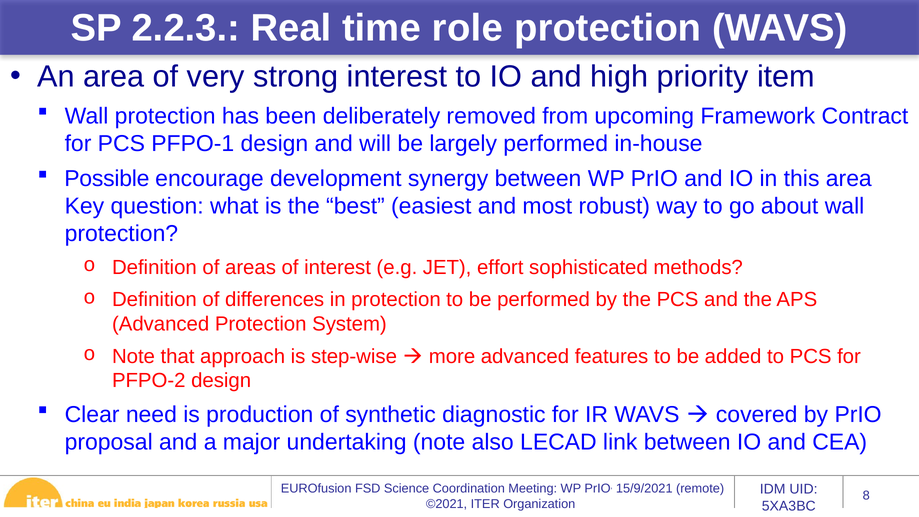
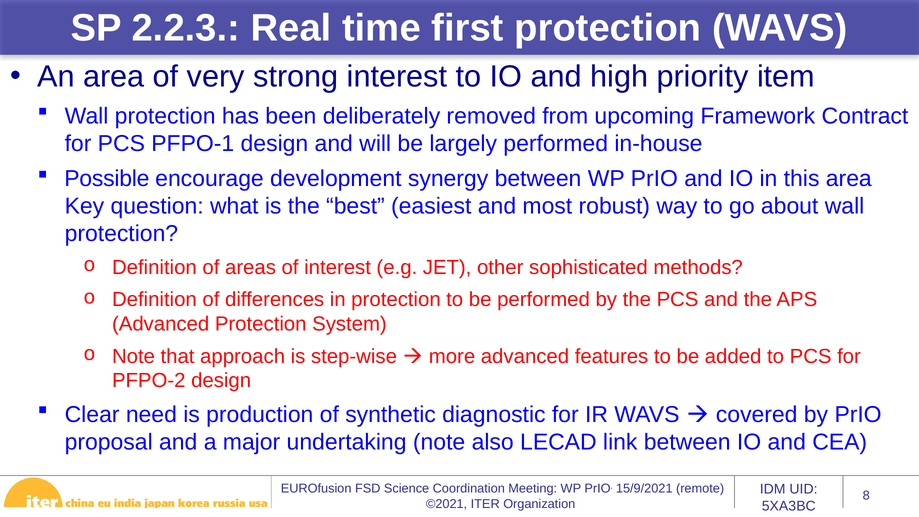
role: role -> first (468, 28)
effort: effort -> other (500, 267)
